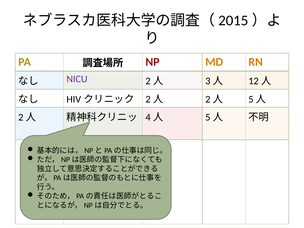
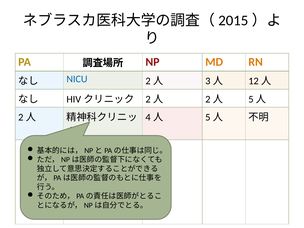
NICU colour: purple -> blue (77, 79)
